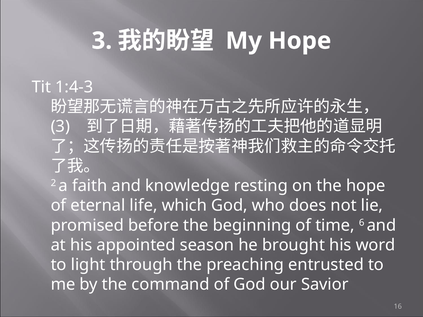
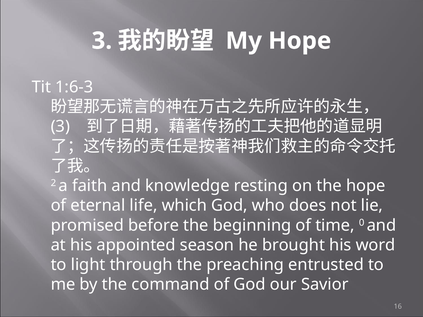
1:4-3: 1:4-3 -> 1:6-3 (74, 87)
6: 6 -> 0 (362, 223)
